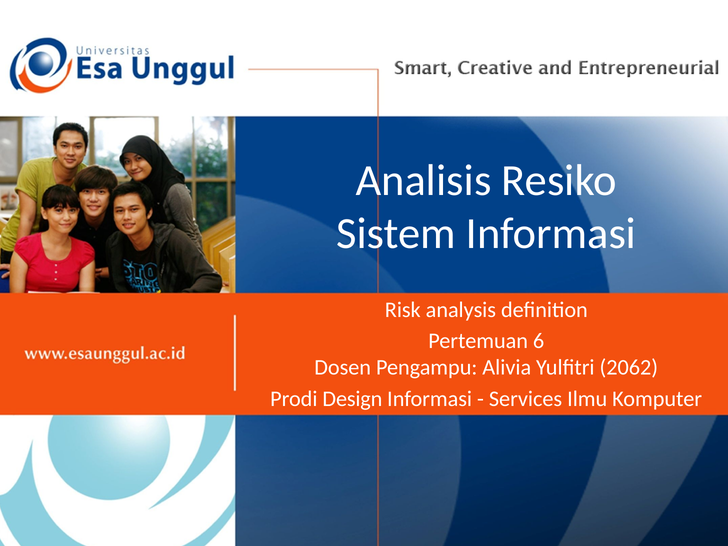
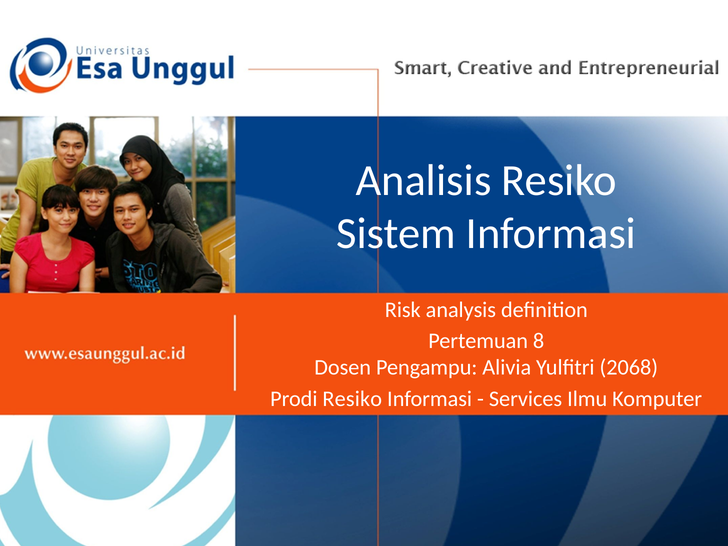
6: 6 -> 8 (539, 341)
2062: 2062 -> 2068 (629, 368)
Prodi Design: Design -> Resiko (352, 399)
